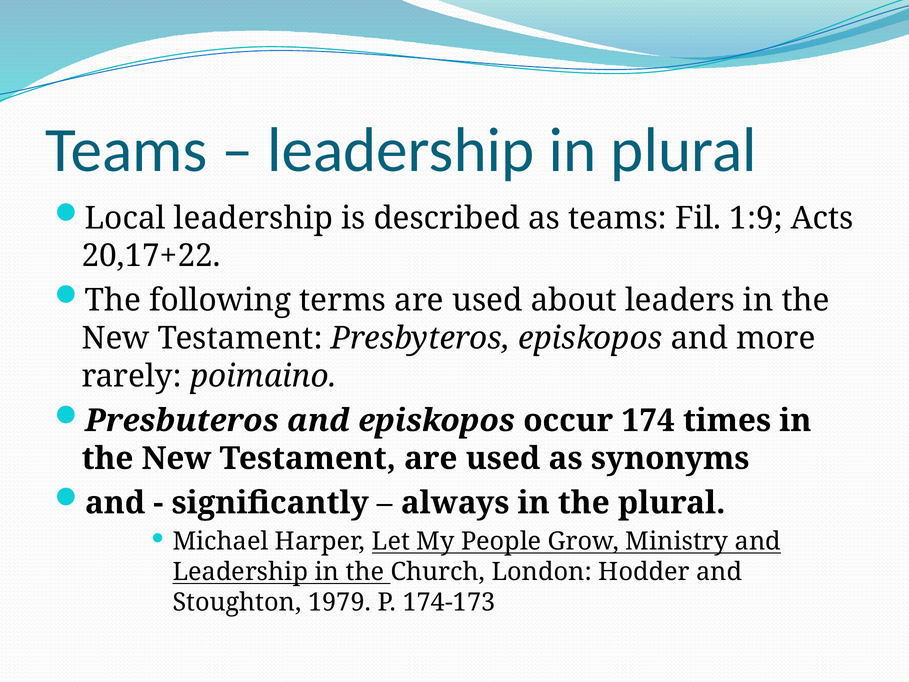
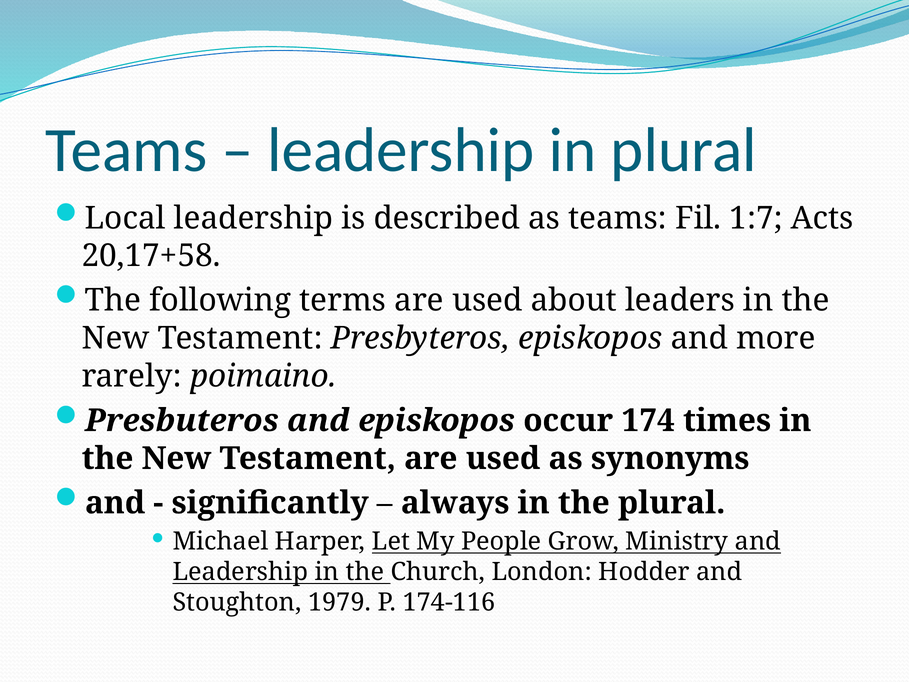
1:9: 1:9 -> 1:7 (756, 218)
20,17+22: 20,17+22 -> 20,17+58 (151, 256)
174-173: 174-173 -> 174-116 (449, 602)
